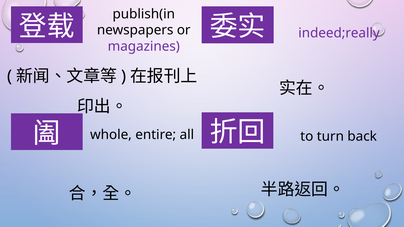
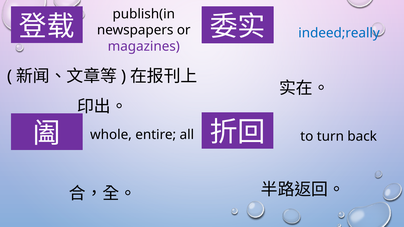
indeed;really colour: purple -> blue (339, 33)
